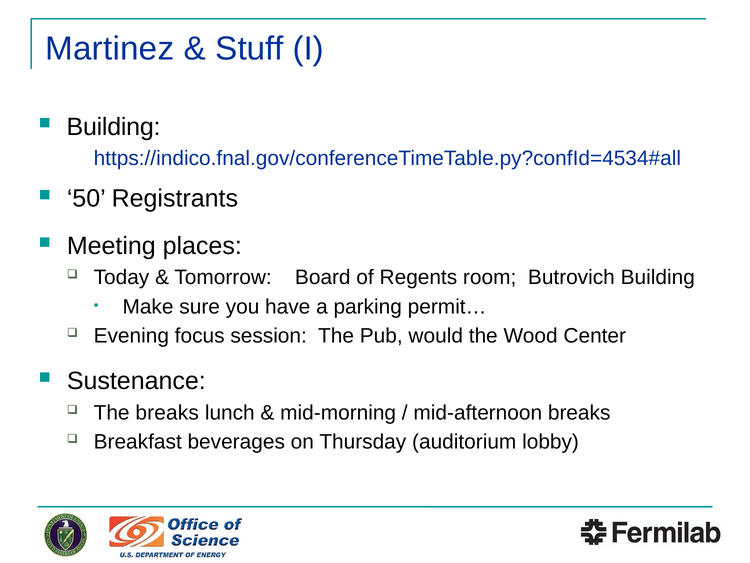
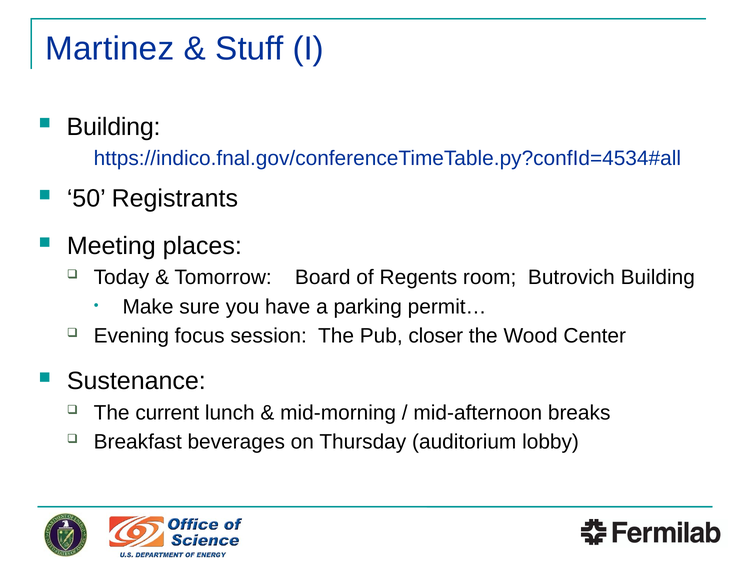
would: would -> closer (436, 336)
The breaks: breaks -> current (167, 412)
